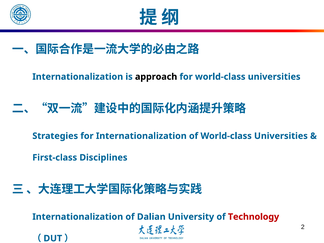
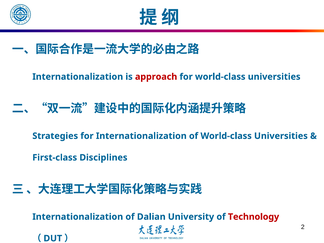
approach colour: black -> red (156, 77)
